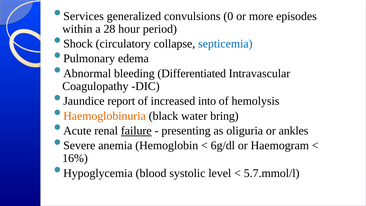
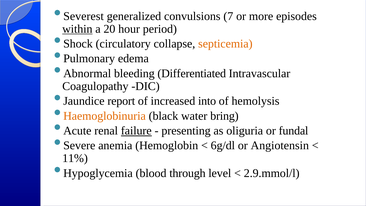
Services: Services -> Severest (84, 16)
0: 0 -> 7 (228, 16)
within underline: none -> present (77, 29)
28: 28 -> 20 (109, 29)
septicemia colour: blue -> orange (225, 44)
ankles: ankles -> fundal (294, 131)
Haemogram: Haemogram -> Angiotensin (280, 145)
16%: 16% -> 11% (75, 158)
systolic: systolic -> through (187, 173)
5.7.mmol/l: 5.7.mmol/l -> 2.9.mmol/l (272, 173)
